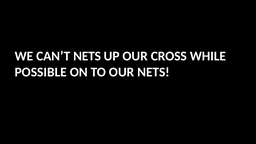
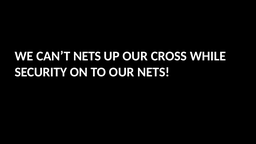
POSSIBLE: POSSIBLE -> SECURITY (41, 72)
